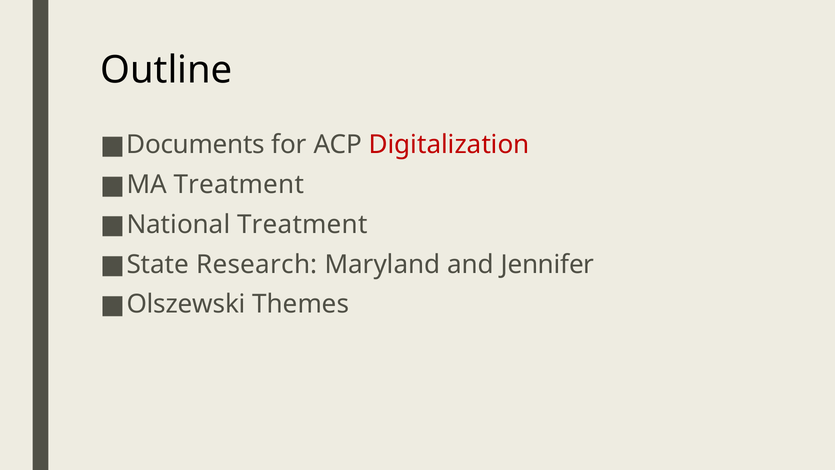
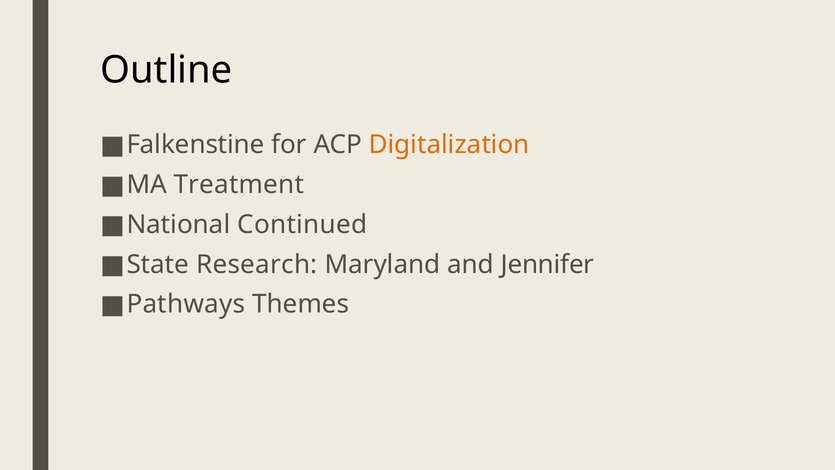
Documents: Documents -> Falkenstine (196, 145)
Digitalization colour: red -> orange (449, 145)
National Treatment: Treatment -> Continued (302, 224)
Olszewski: Olszewski -> Pathways (186, 304)
